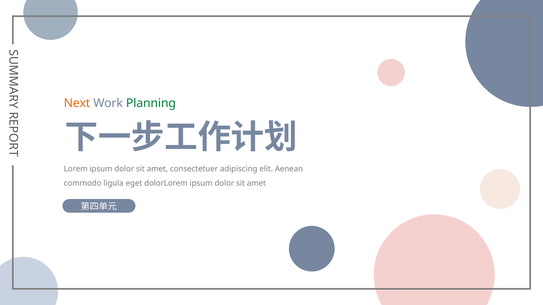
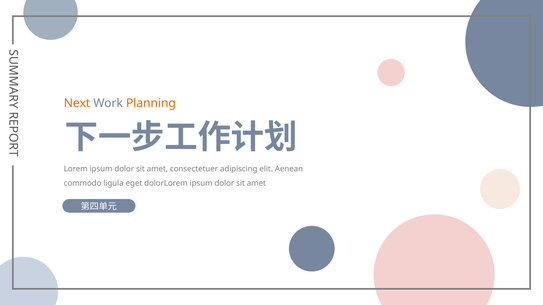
Planning colour: green -> orange (151, 103)
